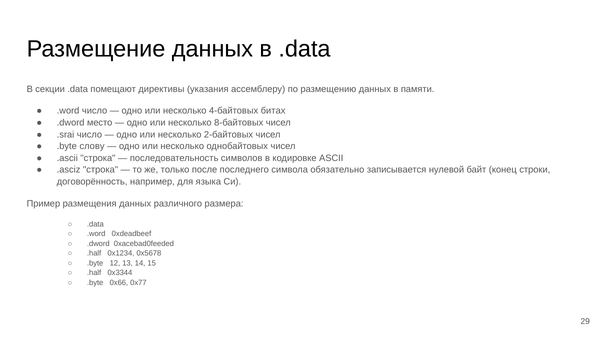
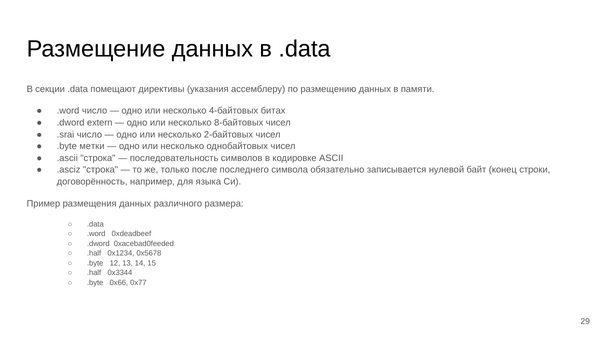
место: место -> extern (100, 123)
слову: слову -> метки (92, 146)
